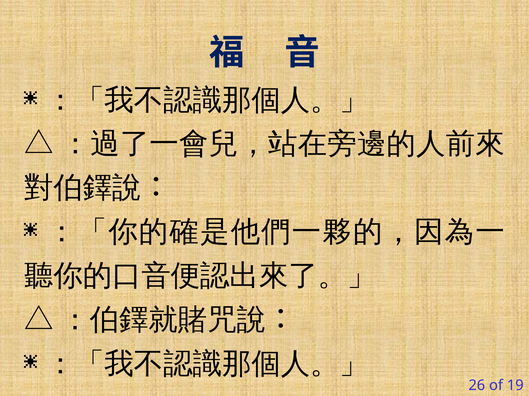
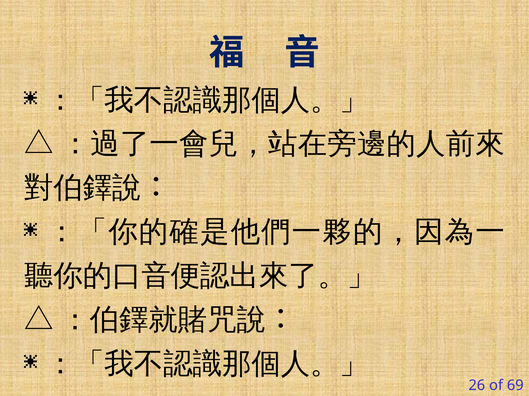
19: 19 -> 69 (515, 386)
